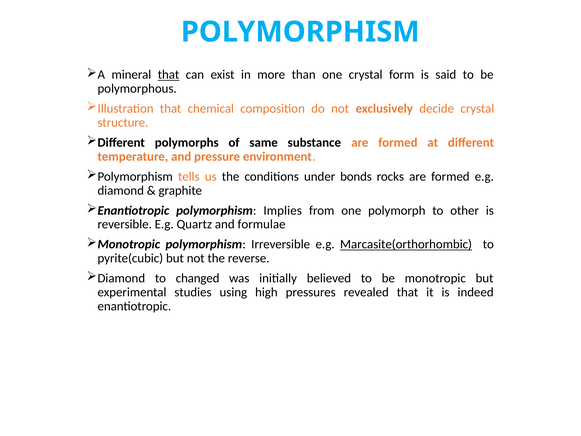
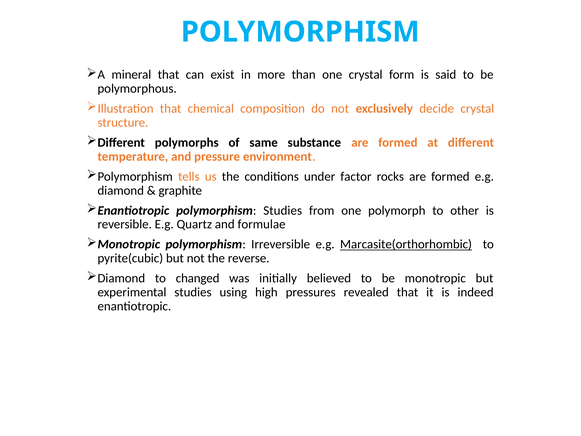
that underline: present -> none (169, 75)
bonds: bonds -> factor (356, 176)
polymorphism Implies: Implies -> Studies (283, 210)
